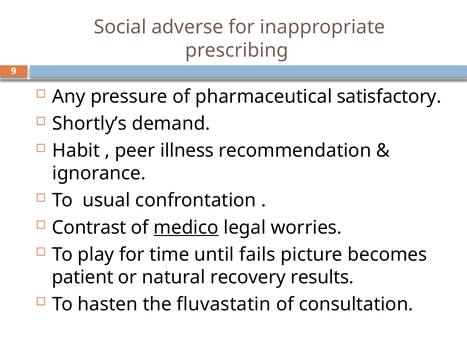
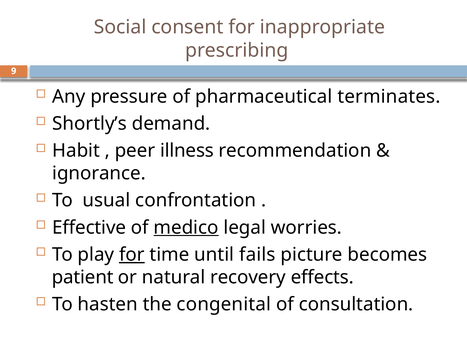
adverse: adverse -> consent (187, 27)
satisfactory: satisfactory -> terminates (389, 97)
Contrast: Contrast -> Effective (89, 228)
for underline: none -> present (132, 255)
results: results -> effects (322, 277)
fluvastatin: fluvastatin -> congenital (224, 304)
